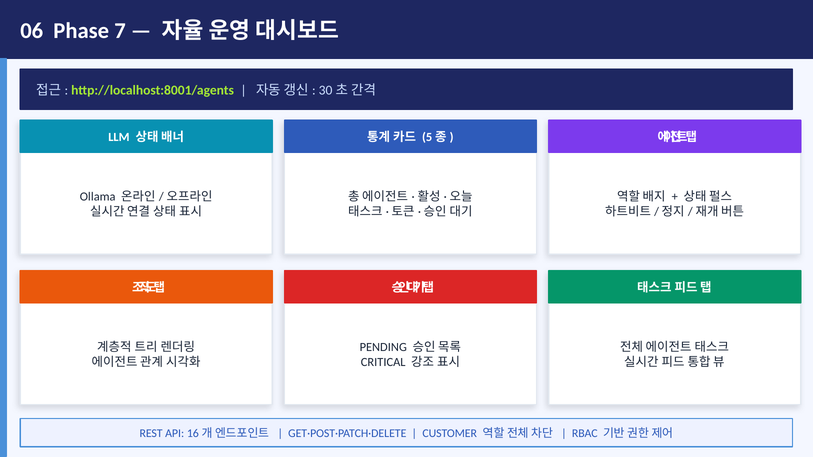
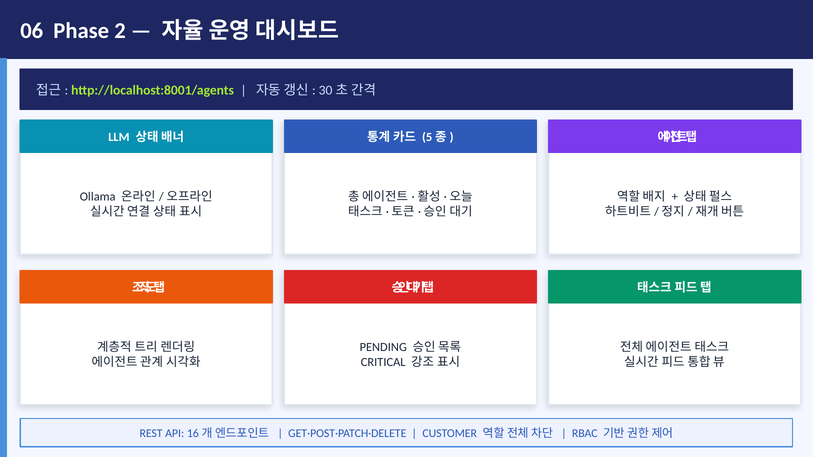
7: 7 -> 2 (120, 31)
